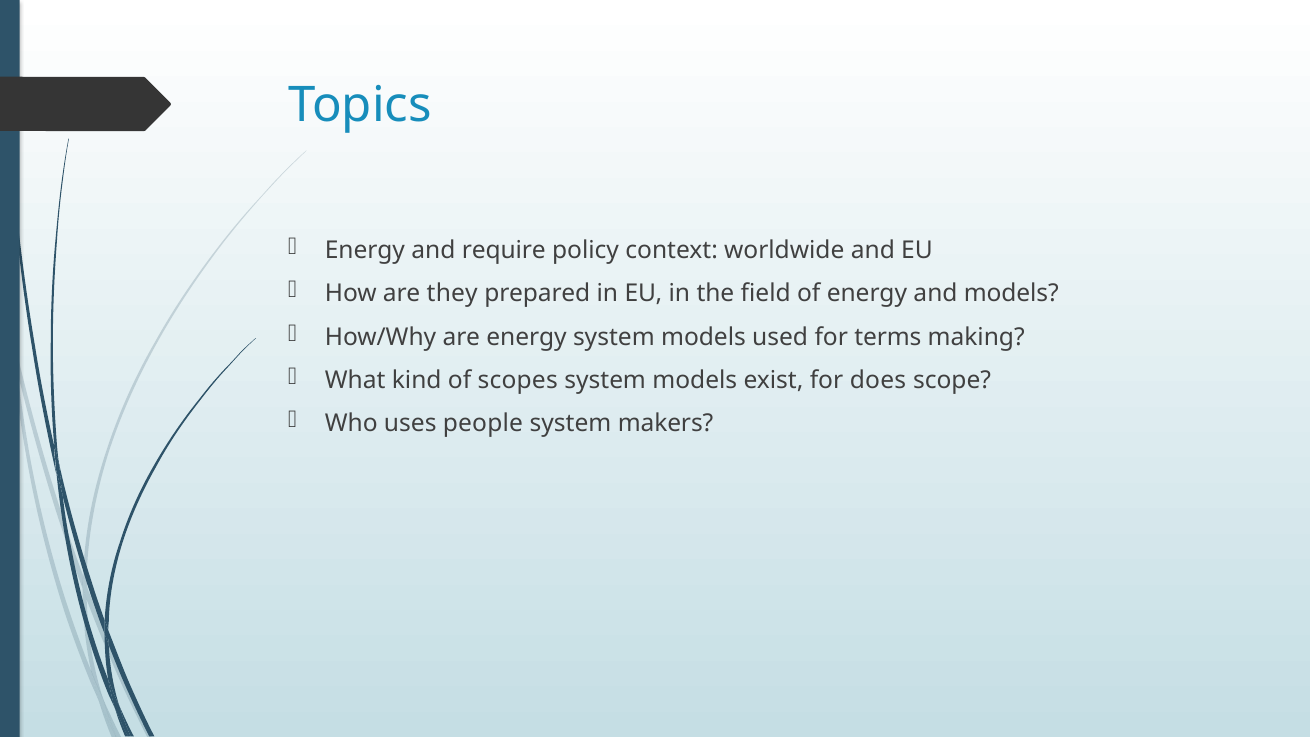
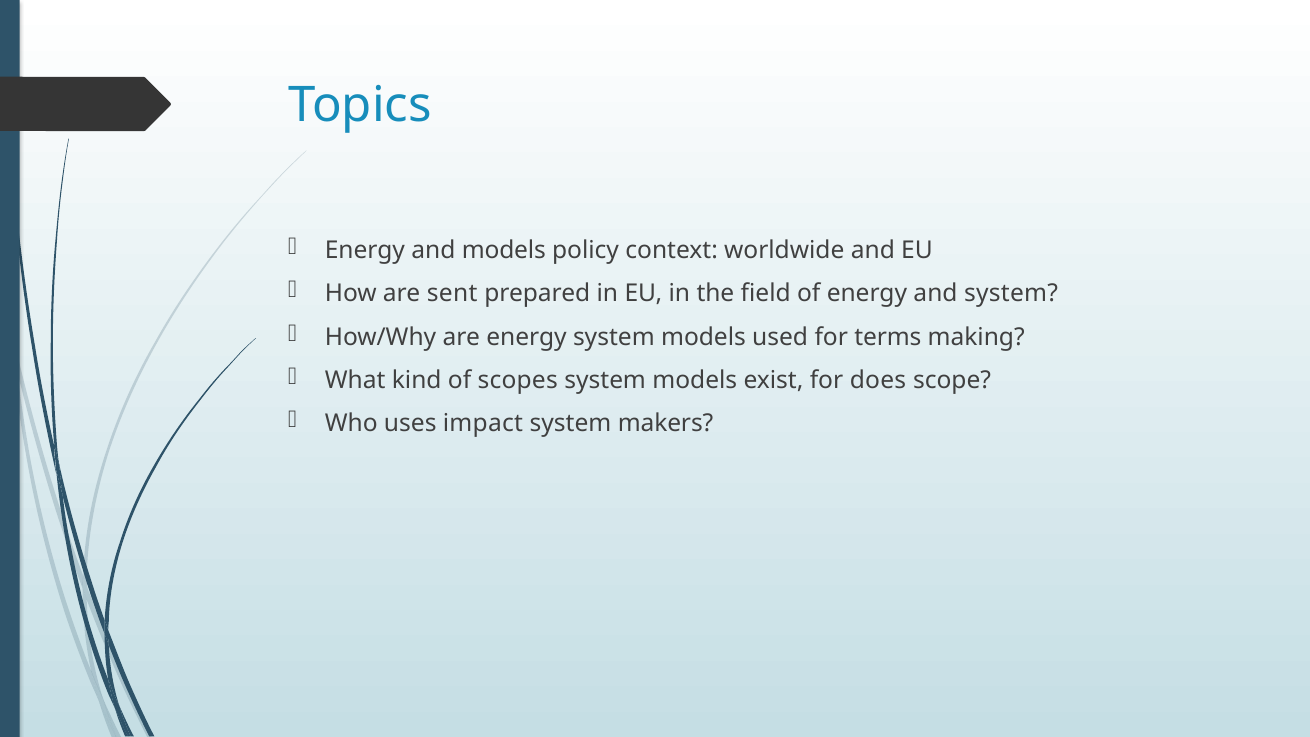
and require: require -> models (504, 251)
they: they -> sent (452, 294)
and models: models -> system (1011, 294)
people: people -> impact (483, 423)
